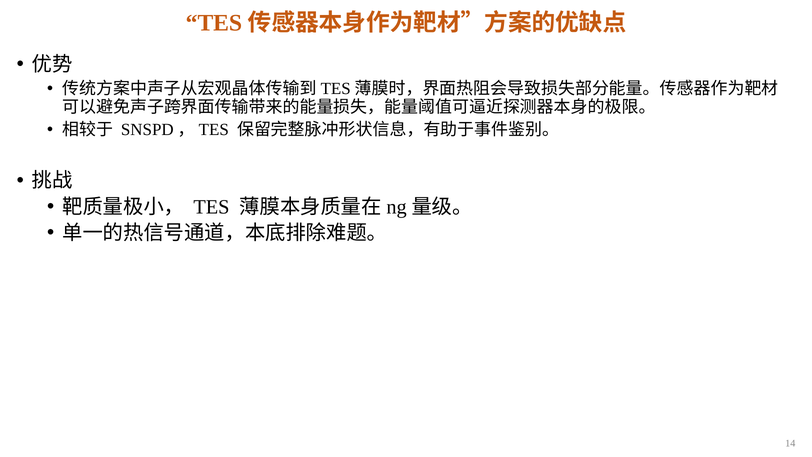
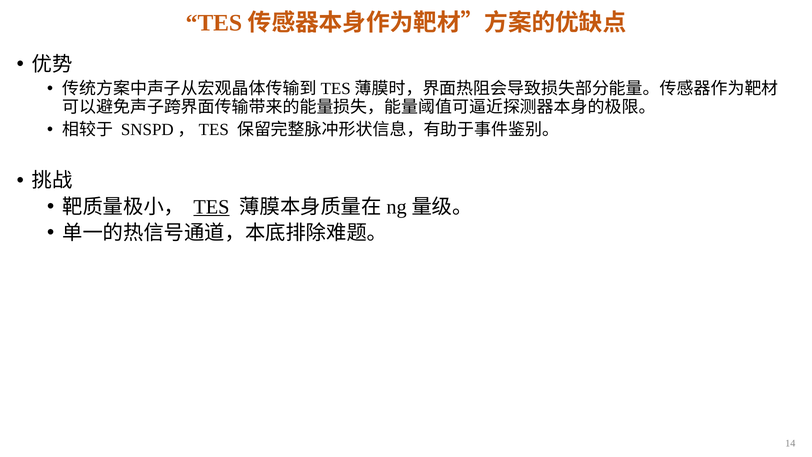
TES underline: none -> present (211, 207)
